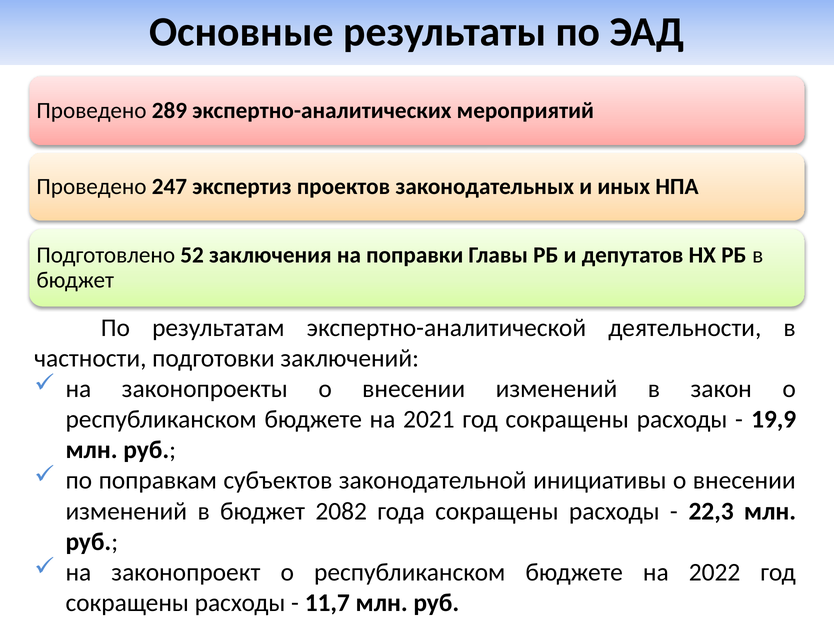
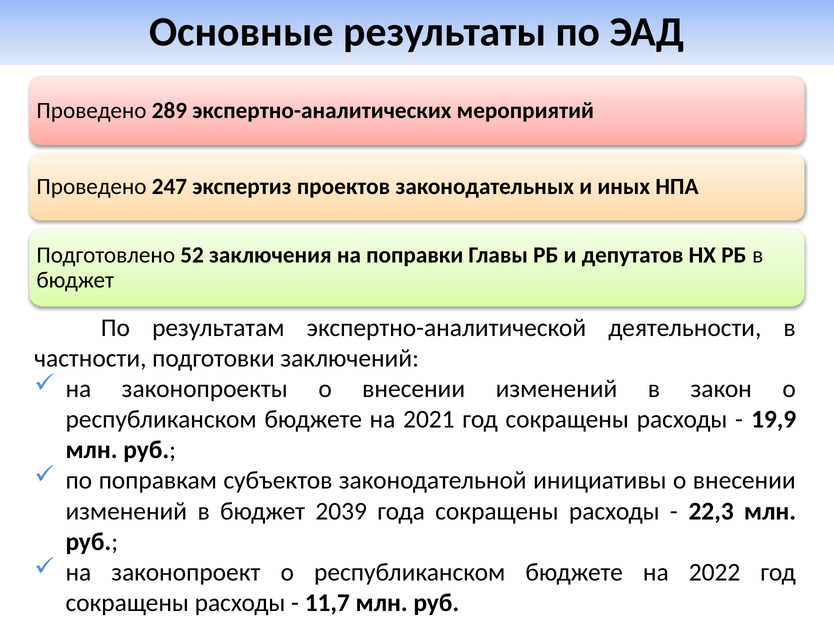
2082: 2082 -> 2039 (341, 511)
